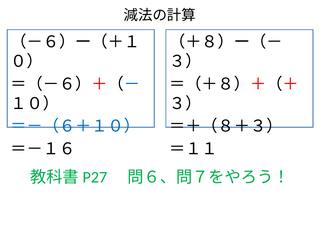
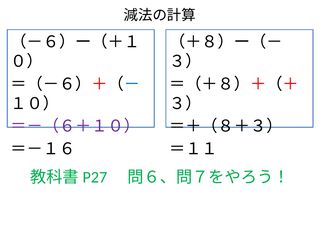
＝－（６＋１０） colour: blue -> purple (75, 126)
